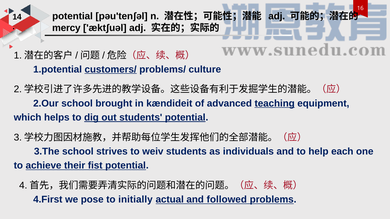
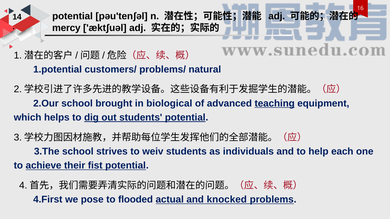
customers/ underline: present -> none (111, 69)
culture: culture -> natural (205, 69)
kændideit: kændideit -> biological (169, 103)
initially: initially -> flooded (136, 200)
followed: followed -> knocked (227, 200)
